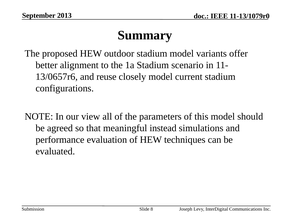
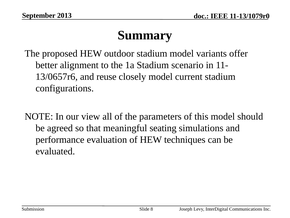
instead: instead -> seating (163, 128)
